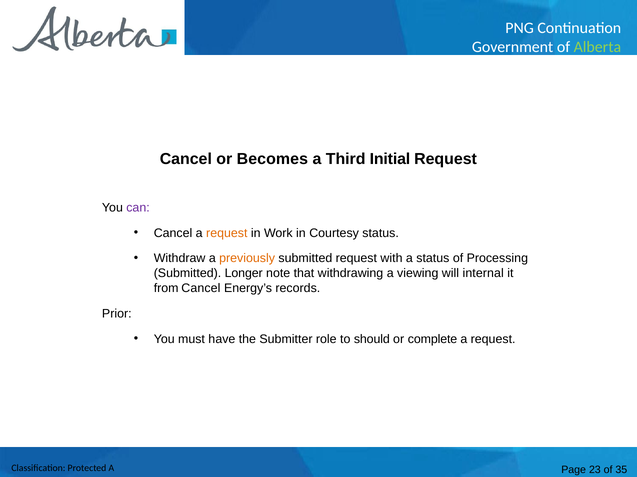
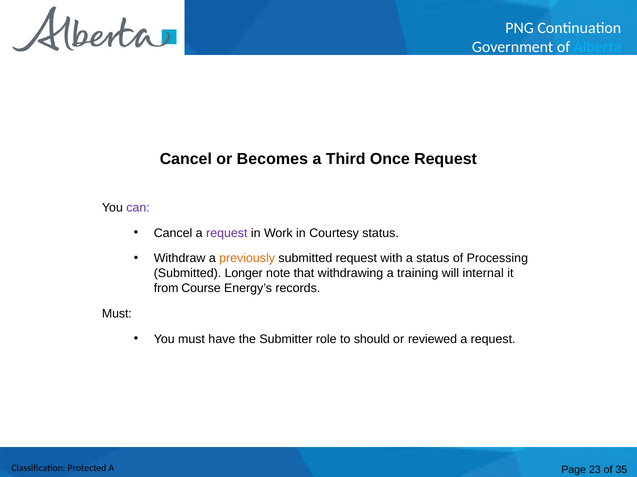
Alberta colour: light green -> light blue (597, 47)
Initial: Initial -> Once (390, 159)
request colour: orange -> purple (227, 233)
viewing: viewing -> training (418, 274)
from Cancel: Cancel -> Course (201, 289)
Prior: Prior -> Must (117, 314)
complete: complete -> reviewed (433, 340)
